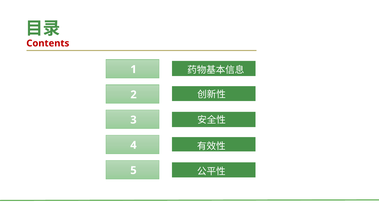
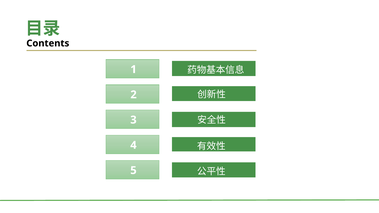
Contents colour: red -> black (48, 43)
